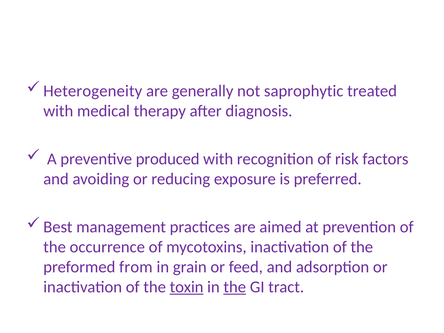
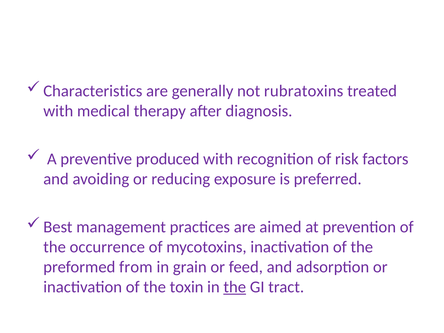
Heterogeneity: Heterogeneity -> Characteristics (93, 91)
saprophytic: saprophytic -> rubratoxins (304, 91)
toxin underline: present -> none (187, 287)
